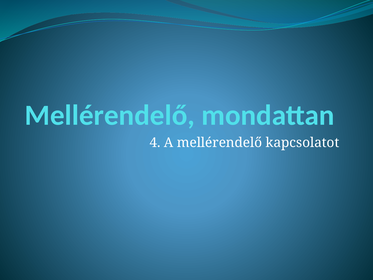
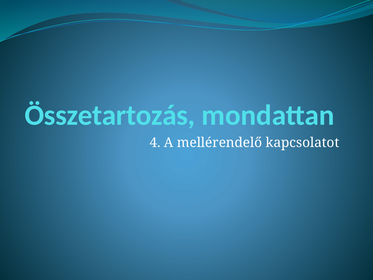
Mellérendelő: Mellérendelő -> Összetartozás (110, 115)
